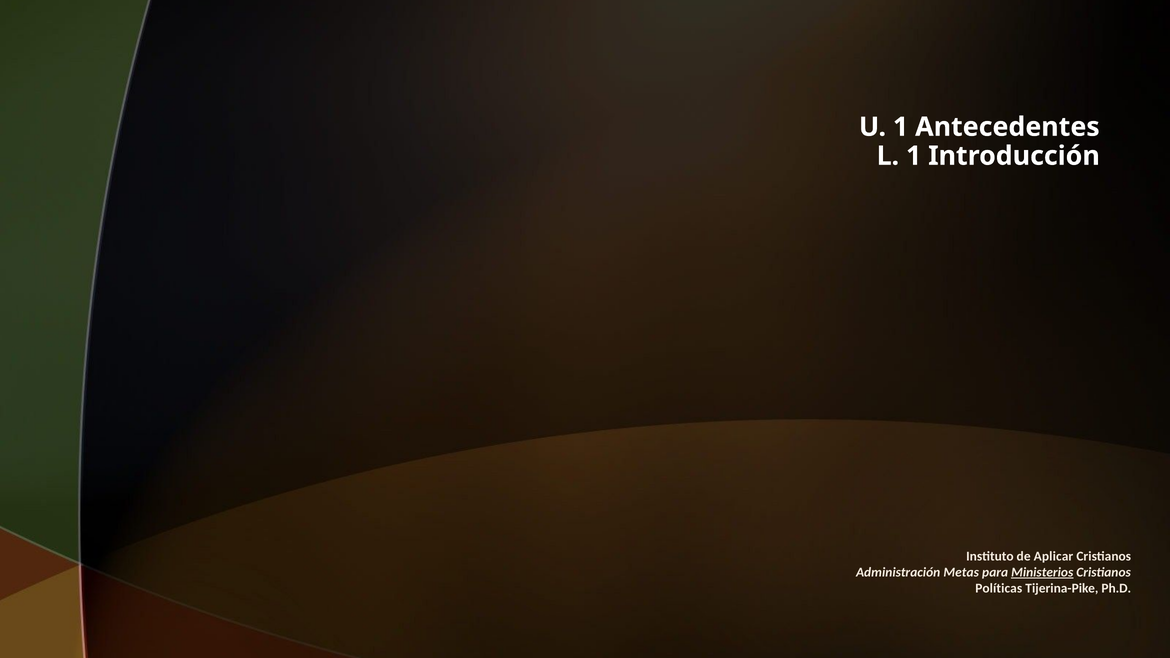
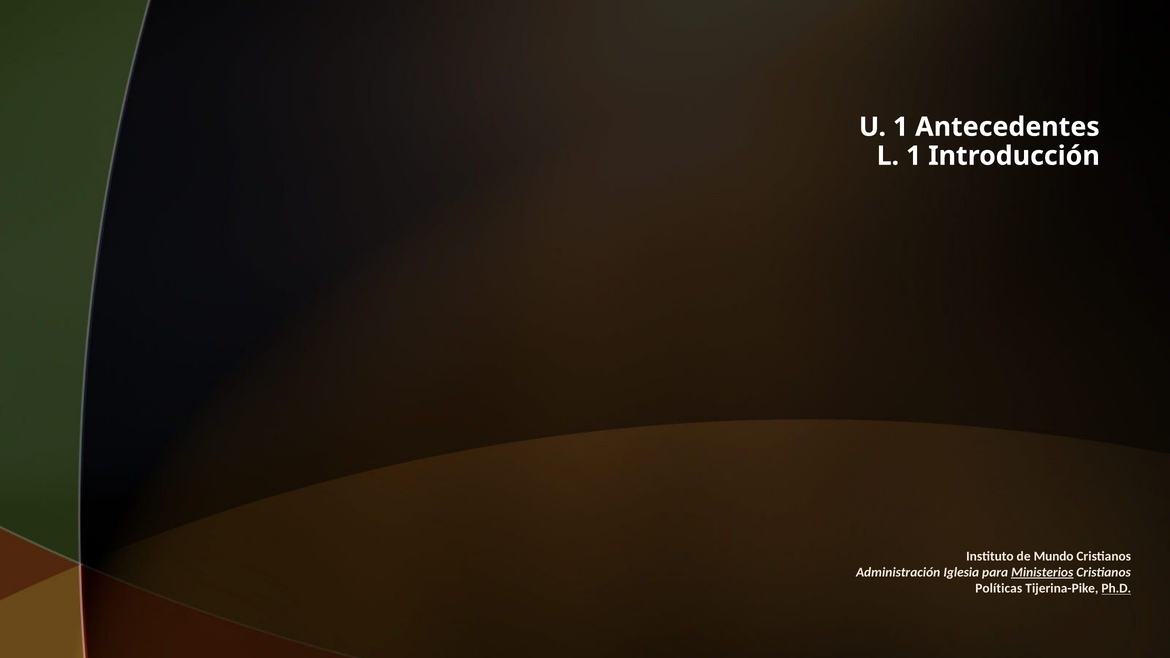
Aplicar: Aplicar -> Mundo (1054, 556)
Metas: Metas -> Iglesia (961, 572)
Ph.D underline: none -> present (1116, 589)
